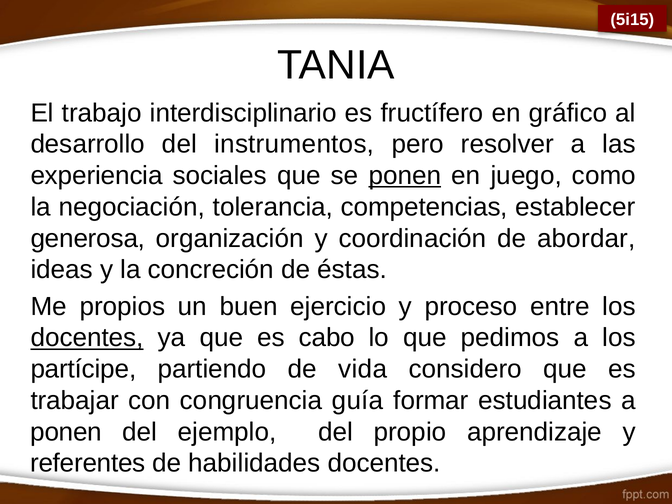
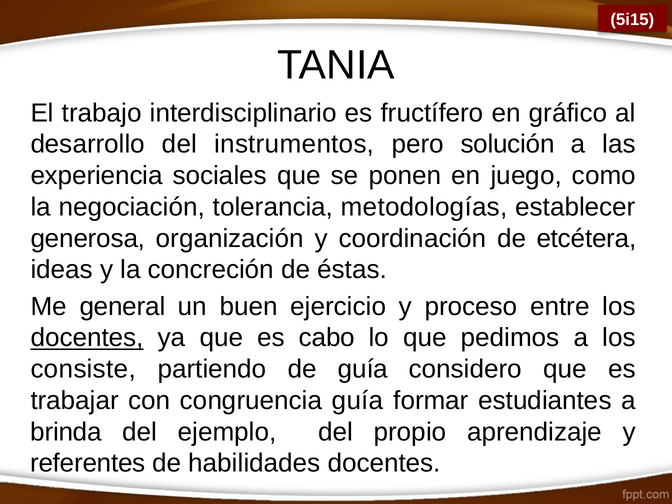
resolver: resolver -> solución (508, 144)
ponen underline: present -> none (405, 176)
competencias: competencias -> metodologías (424, 207)
abordar: abordar -> etcétera (586, 238)
propios: propios -> general (122, 306)
partícipe: partícipe -> consiste (83, 369)
de vida: vida -> guía (363, 369)
ponen: ponen -> brinda (66, 432)
